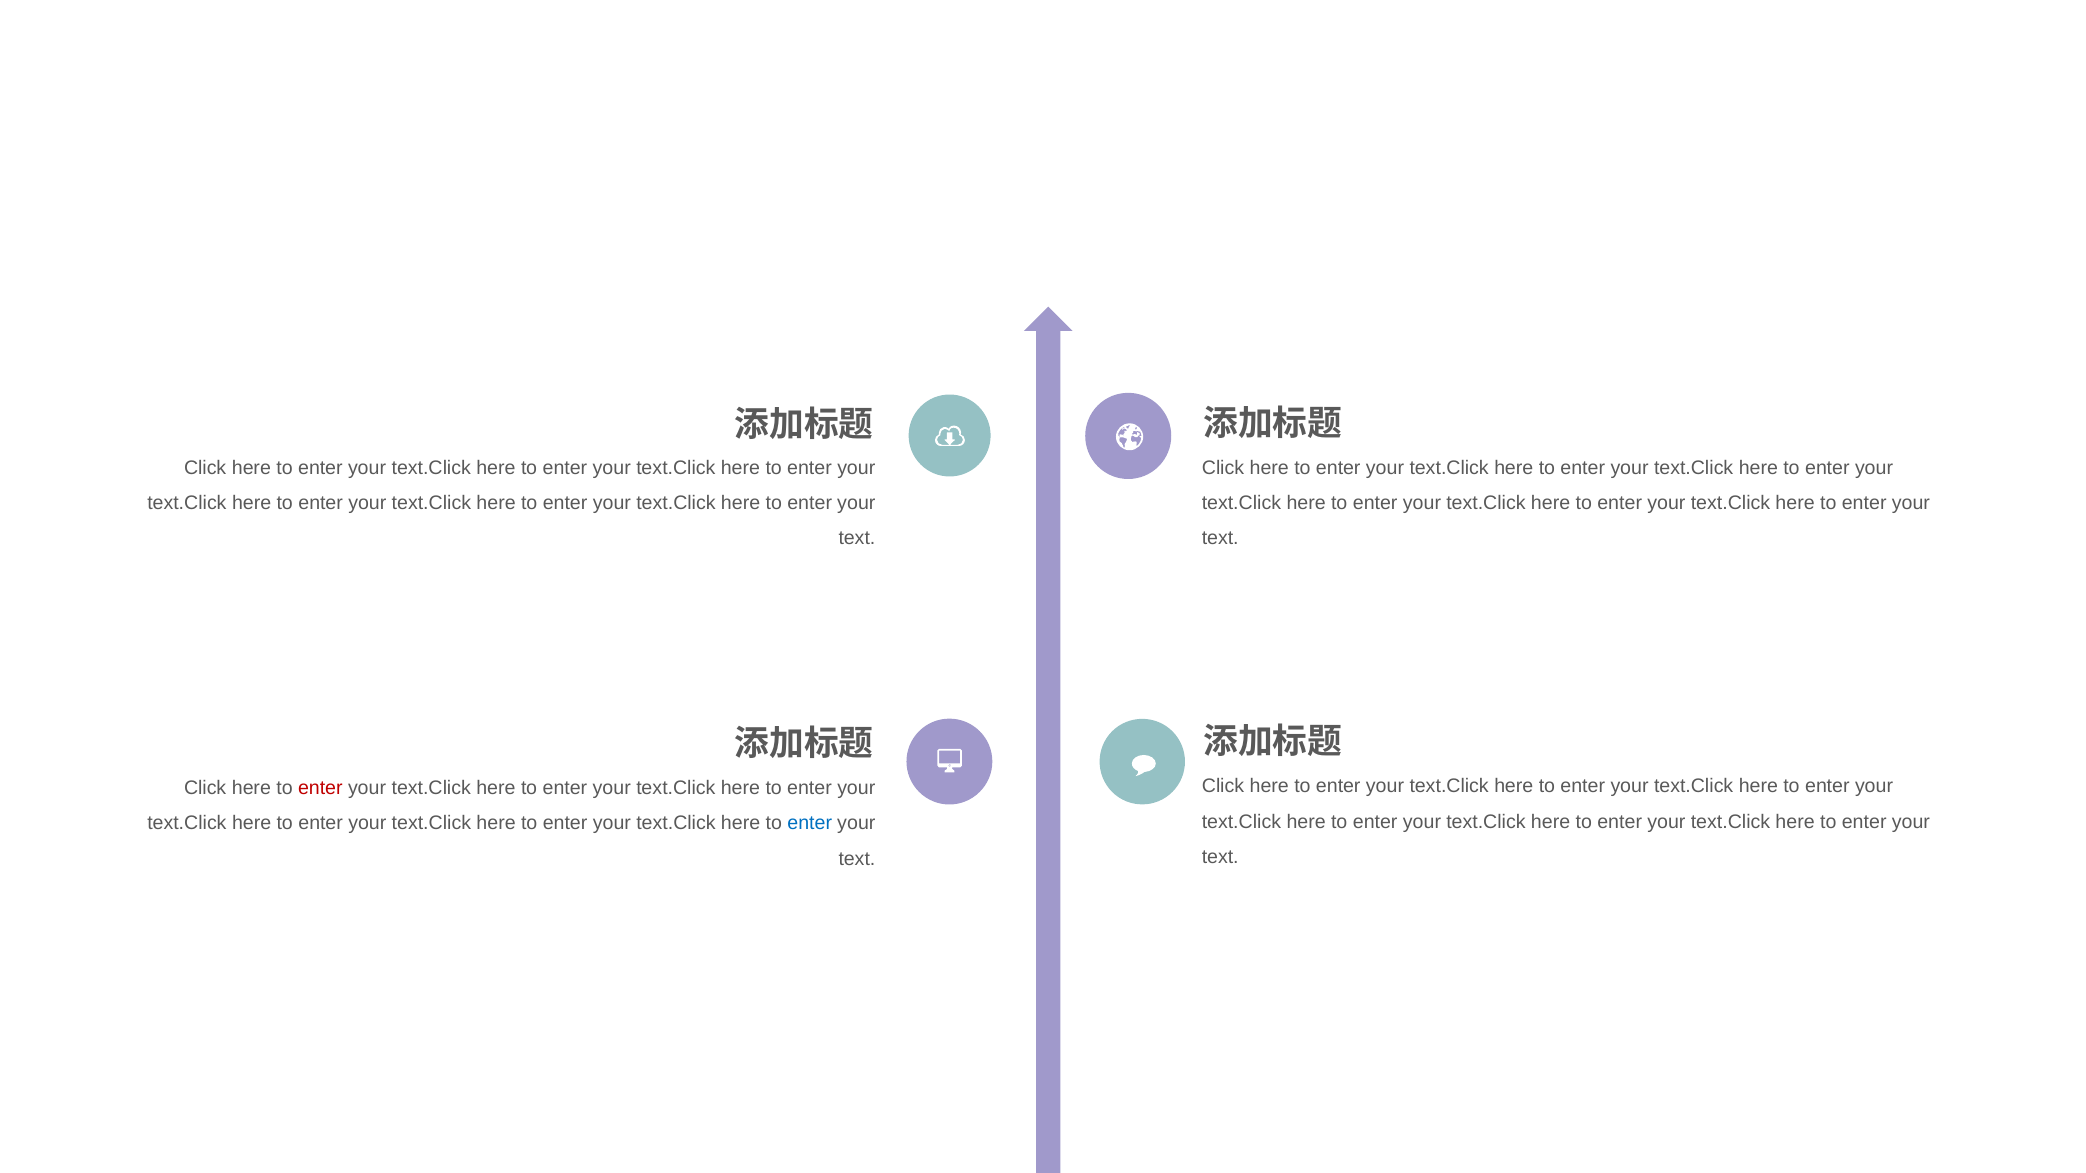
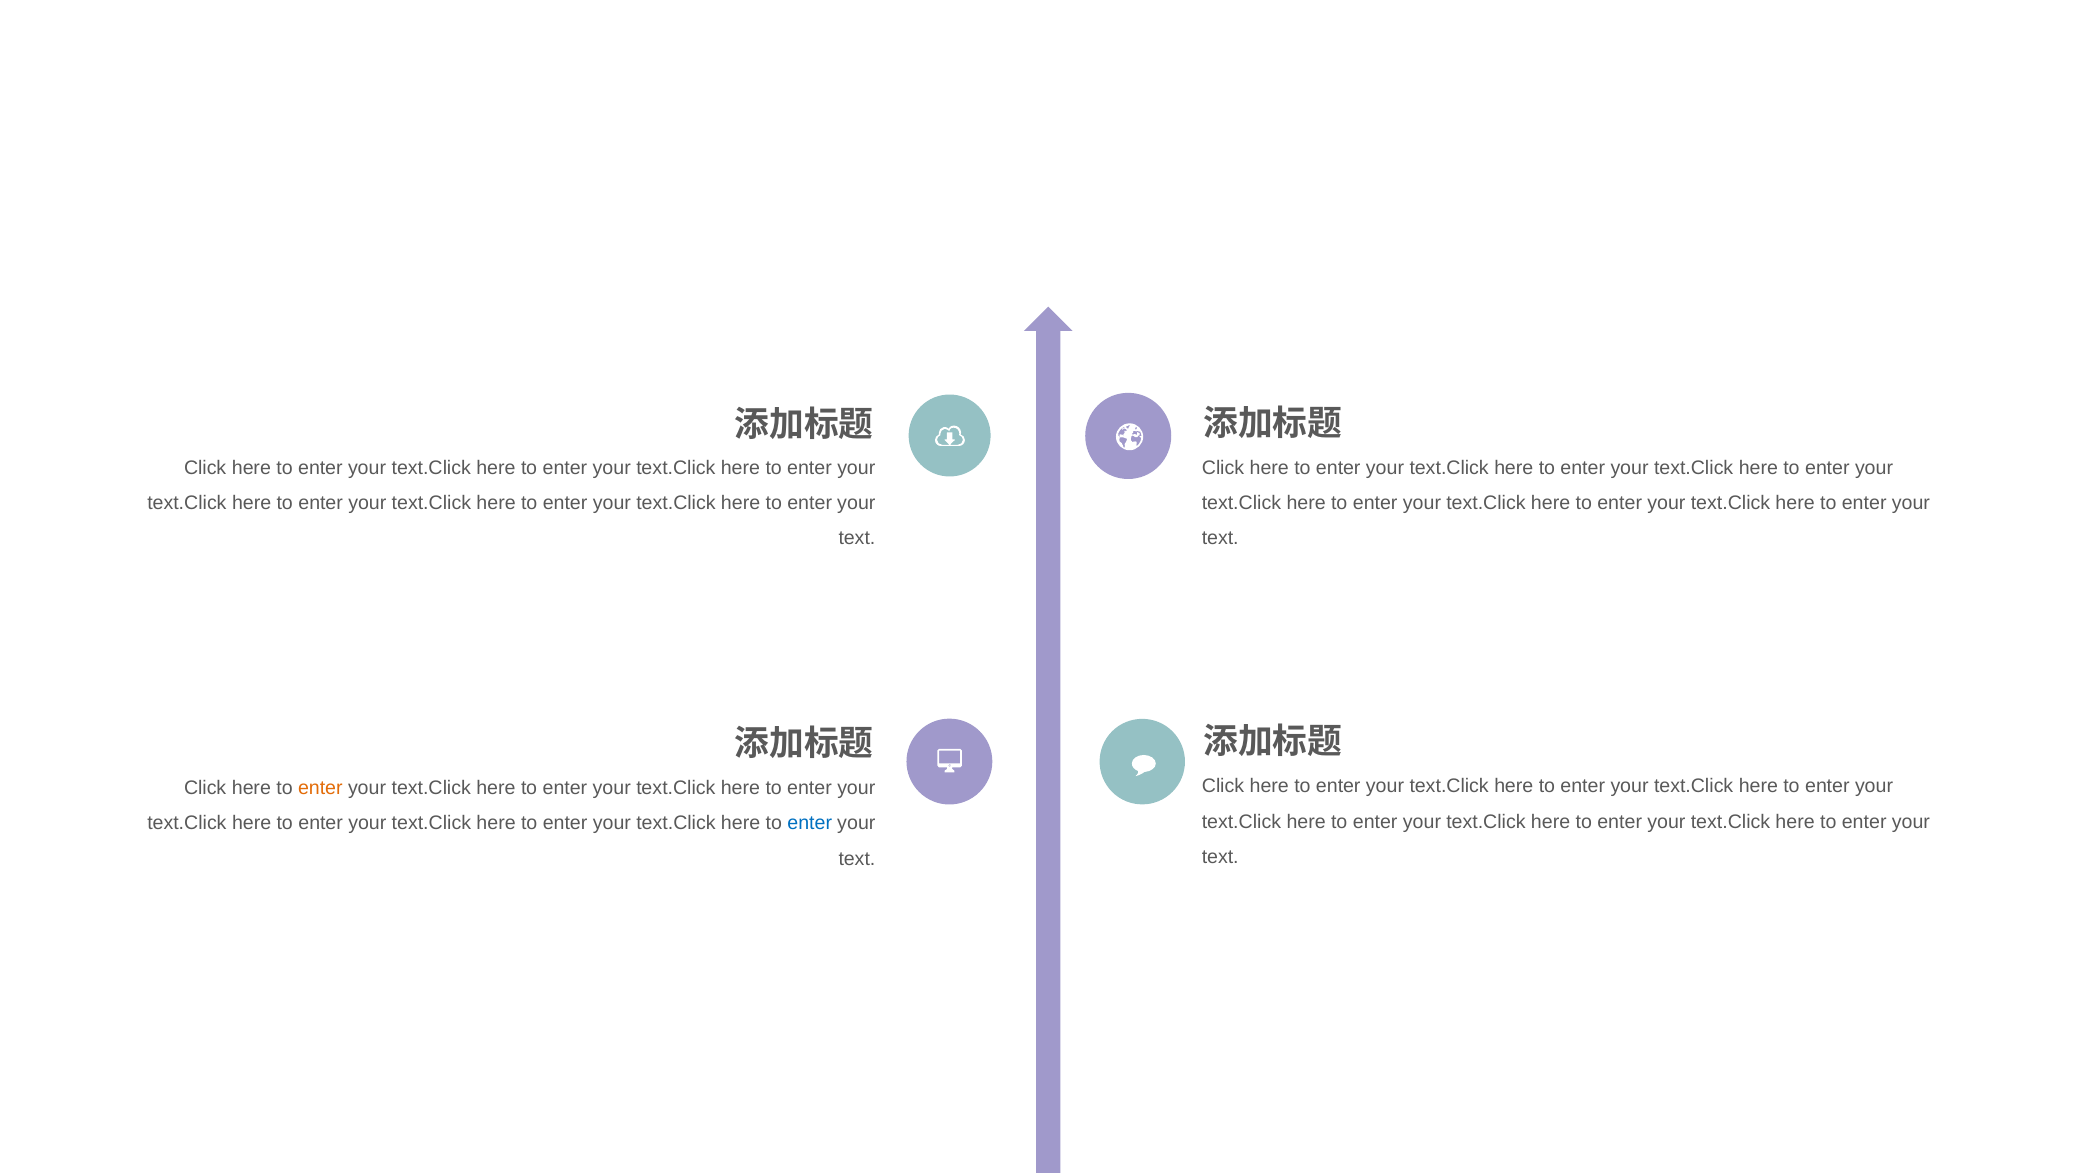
enter colour: red -> orange (320, 788)
